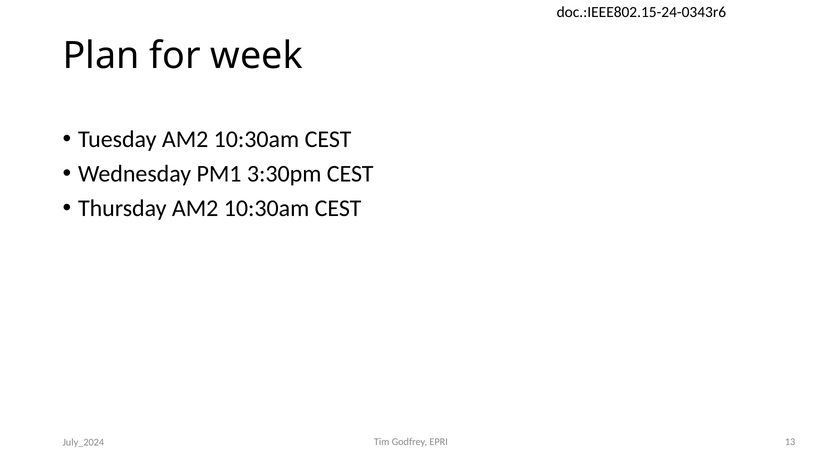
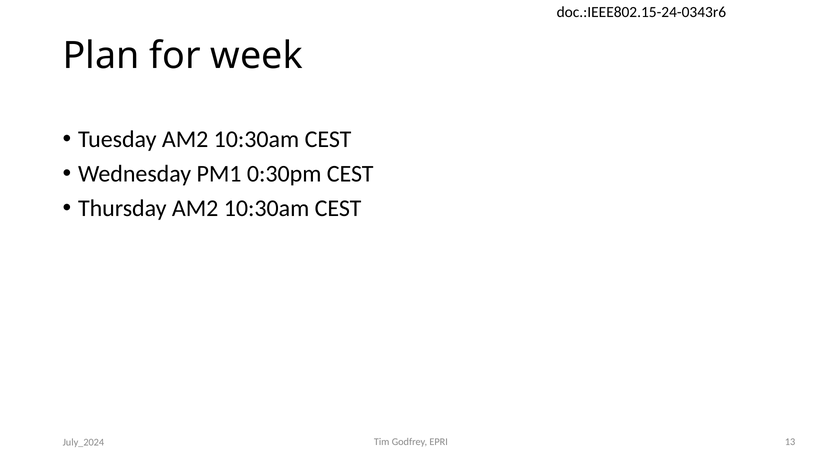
3:30pm: 3:30pm -> 0:30pm (284, 173)
